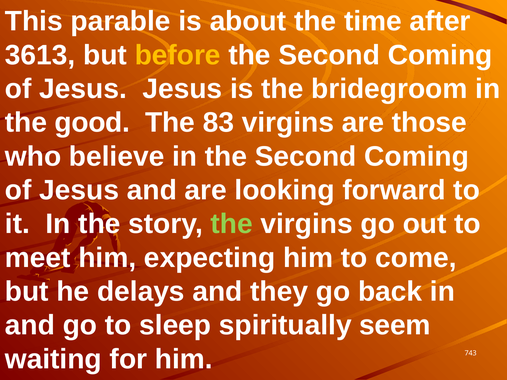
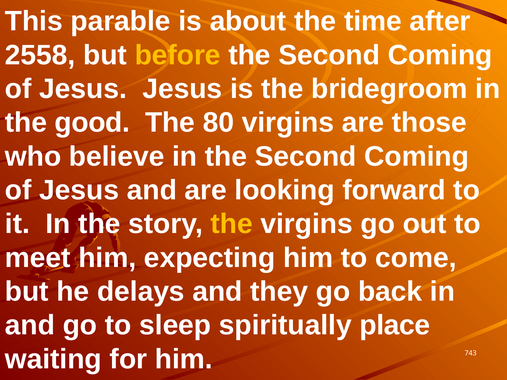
3613: 3613 -> 2558 (40, 55)
83: 83 -> 80 (218, 123)
the colour: light green -> yellow (232, 224)
seem: seem -> place (395, 326)
